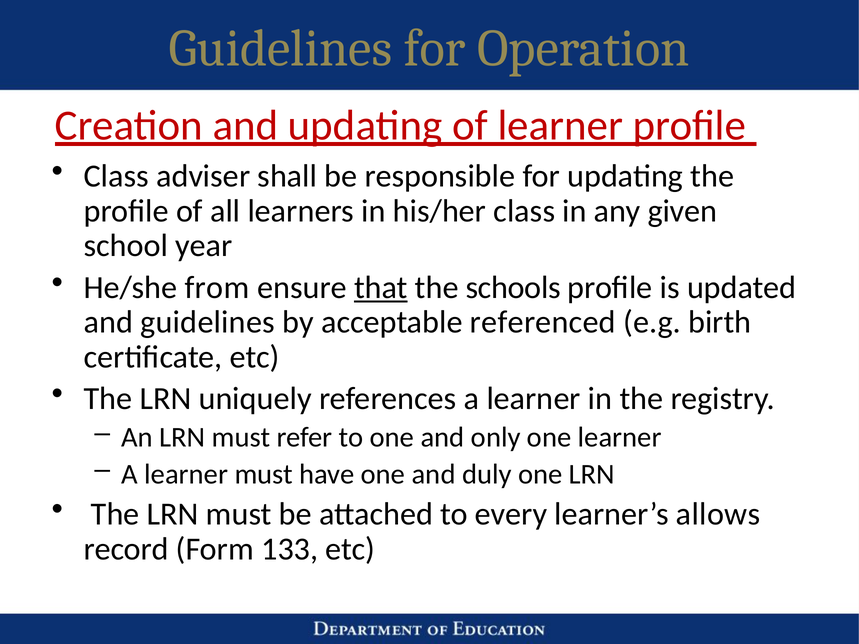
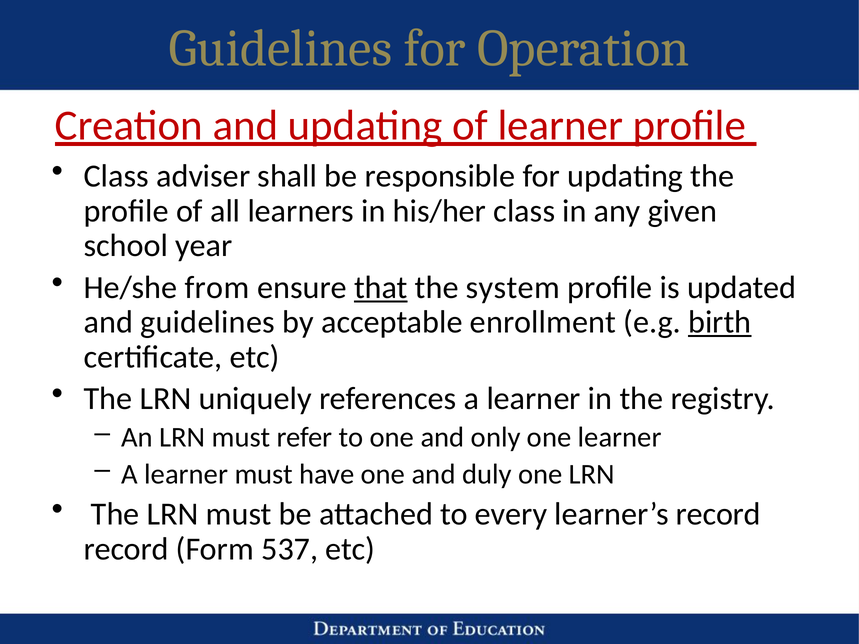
schools: schools -> system (513, 288)
referenced: referenced -> enrollment (543, 322)
birth underline: none -> present (720, 322)
learner’s allows: allows -> record (718, 515)
133: 133 -> 537 (290, 549)
